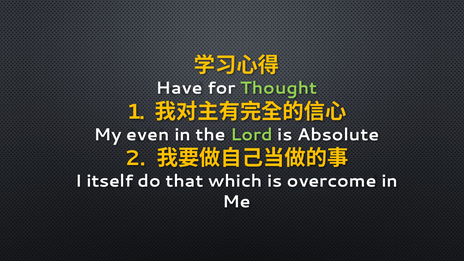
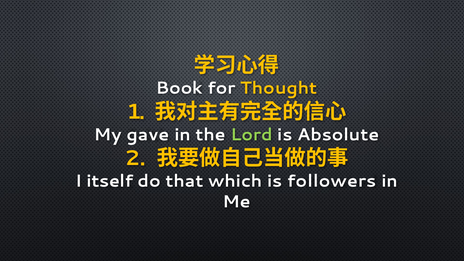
Have: Have -> Book (179, 88)
Thought colour: light green -> yellow (279, 88)
even: even -> gave (148, 135)
overcome: overcome -> followers (332, 181)
